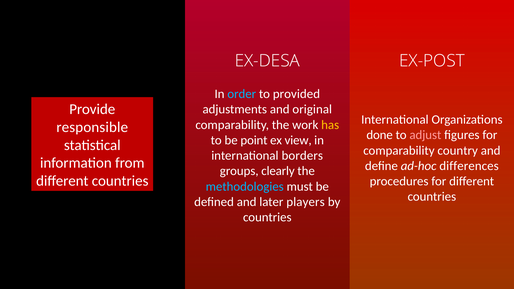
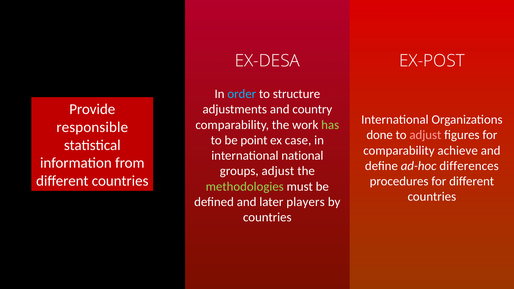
provided: provided -> structure (297, 94)
original: original -> country (312, 109)
has colour: yellow -> light green (330, 125)
view: view -> case (298, 140)
country: country -> achieve (458, 151)
borders: borders -> national (302, 156)
groups clearly: clearly -> adjust (278, 171)
methodologies colour: light blue -> light green (245, 187)
